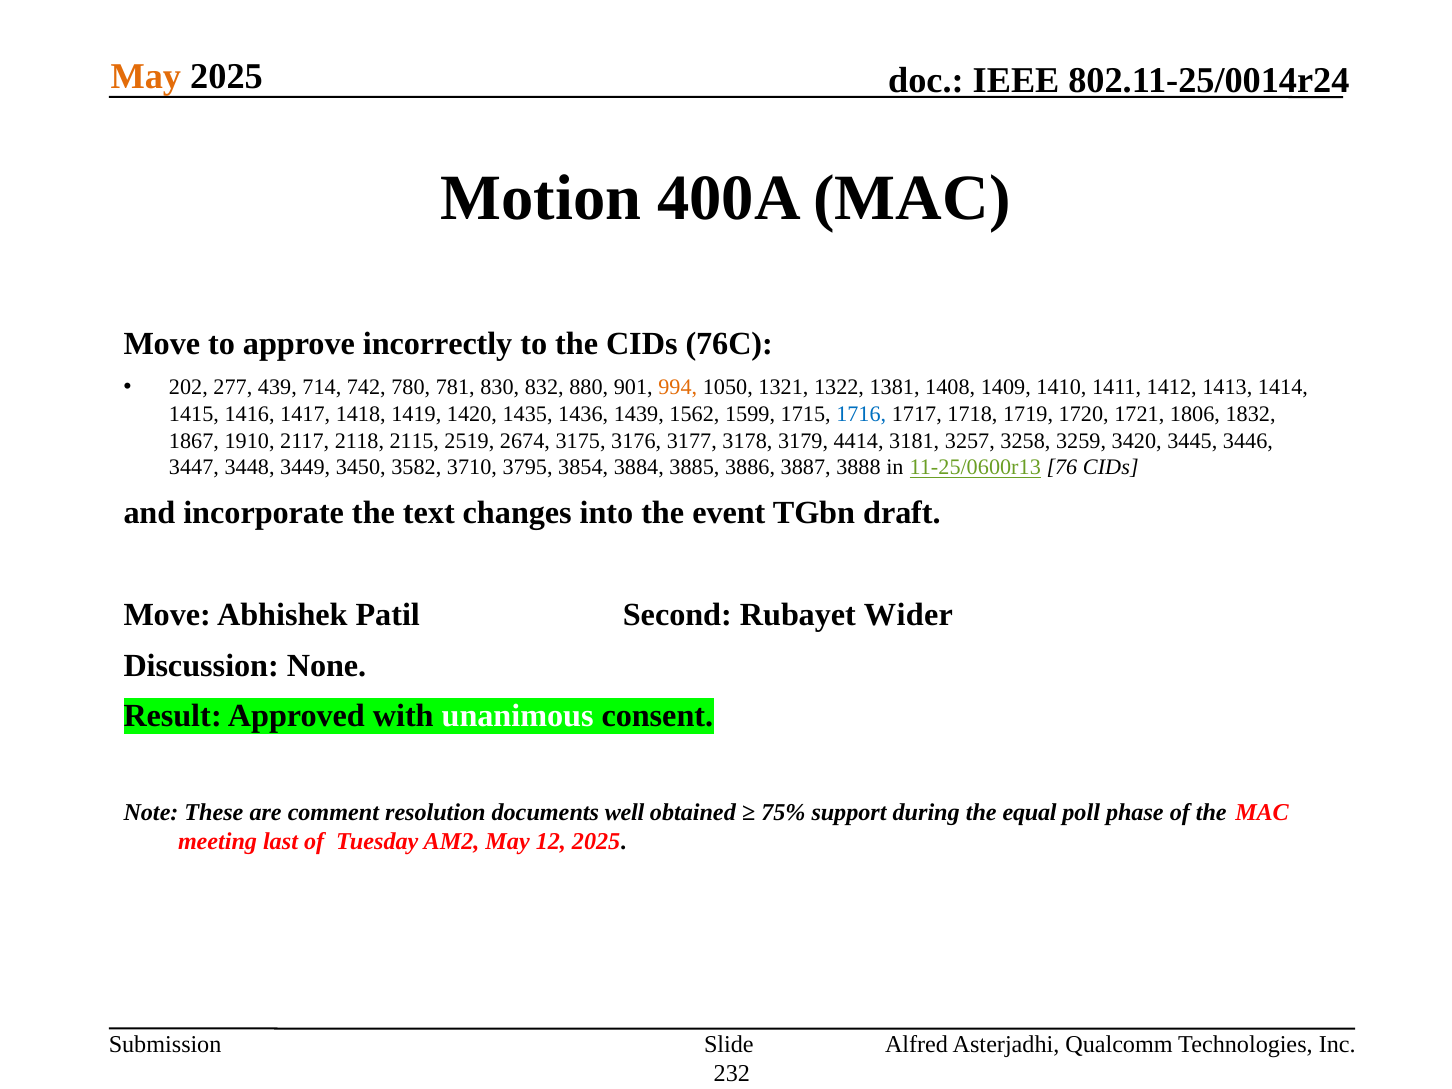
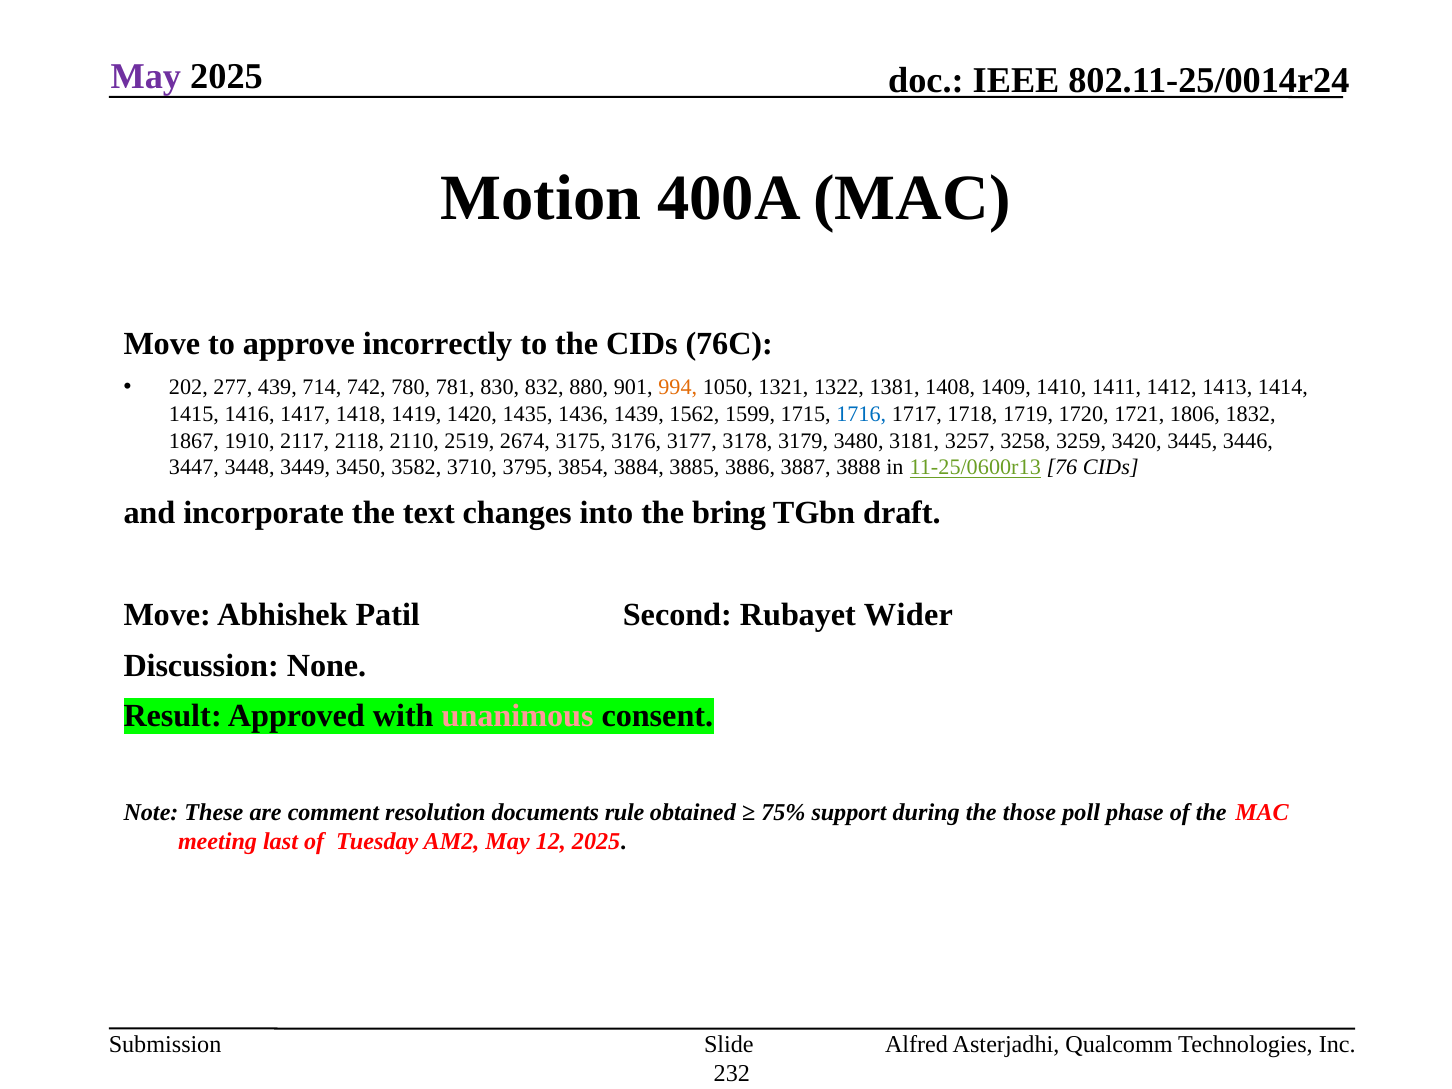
May colour: orange -> purple (146, 77)
2115: 2115 -> 2110 (414, 441)
4414: 4414 -> 3480 (859, 441)
event: event -> bring (729, 513)
unanimous colour: white -> pink (518, 716)
well: well -> rule (625, 813)
equal: equal -> those (1029, 813)
